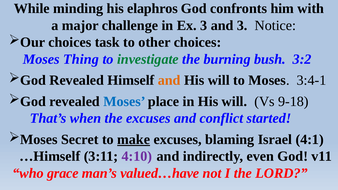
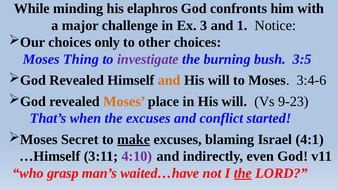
and 3: 3 -> 1 (242, 25)
task: task -> only (107, 42)
investigate colour: green -> purple (148, 59)
3:2: 3:2 -> 3:5 (302, 59)
3:4-1: 3:4-1 -> 3:4-6 (312, 80)
Moses colour: blue -> orange (124, 102)
9-18: 9-18 -> 9-23 (293, 102)
grace: grace -> grasp (63, 173)
valued…have: valued…have -> waited…have (160, 173)
the underline: none -> present (243, 173)
